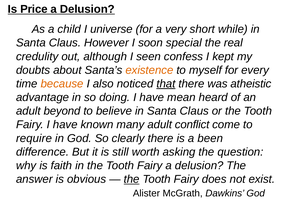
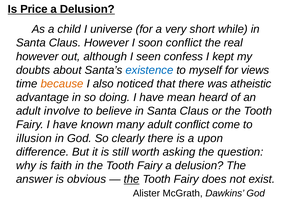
soon special: special -> conflict (184, 43)
credulity: credulity -> however (37, 56)
existence colour: orange -> blue (149, 70)
every: every -> views (255, 70)
that underline: present -> none (166, 84)
beyond: beyond -> involve (62, 111)
require: require -> illusion (34, 138)
been: been -> upon (210, 138)
